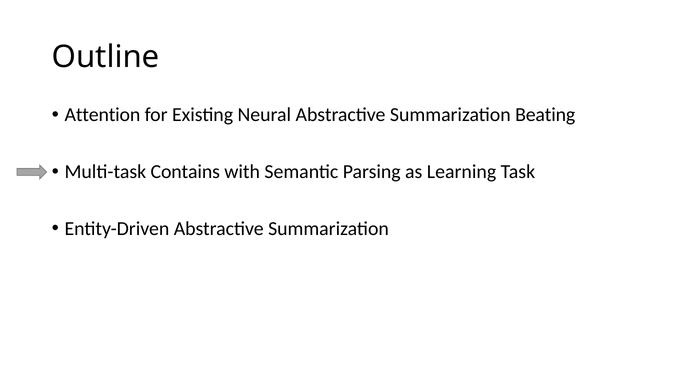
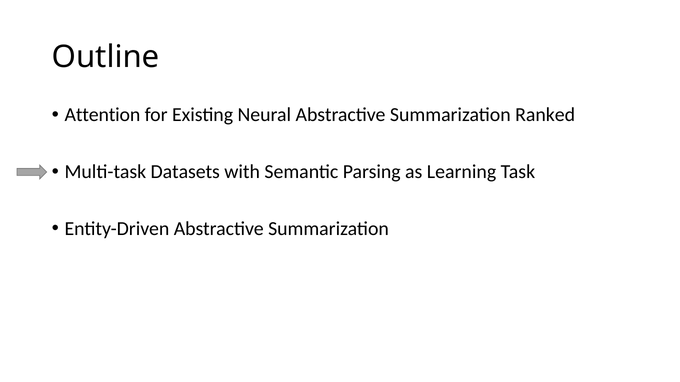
Beating: Beating -> Ranked (545, 115)
Contains: Contains -> Datasets (185, 172)
